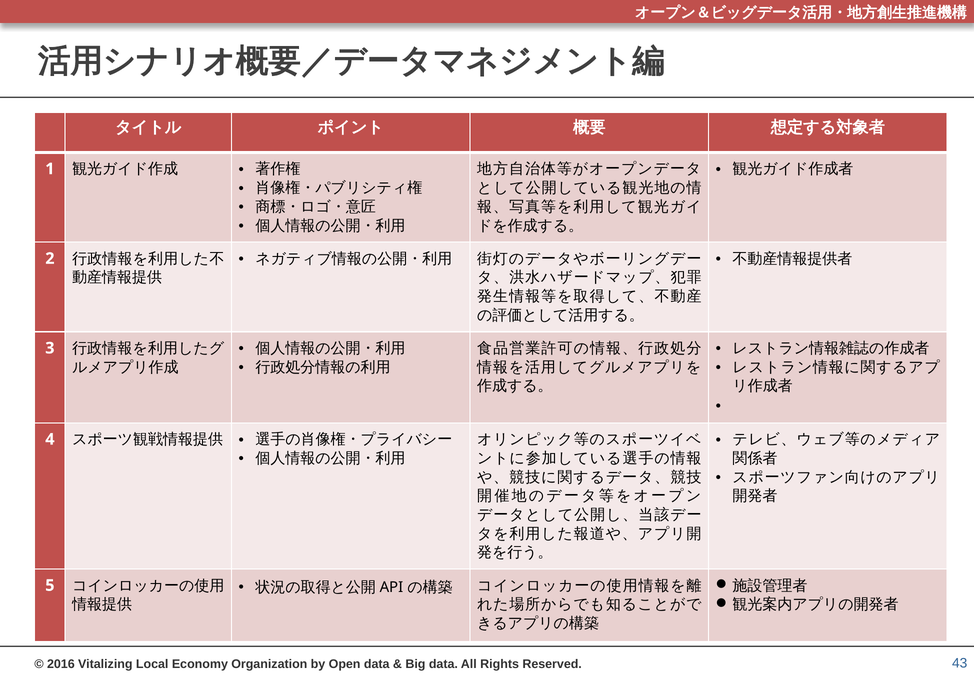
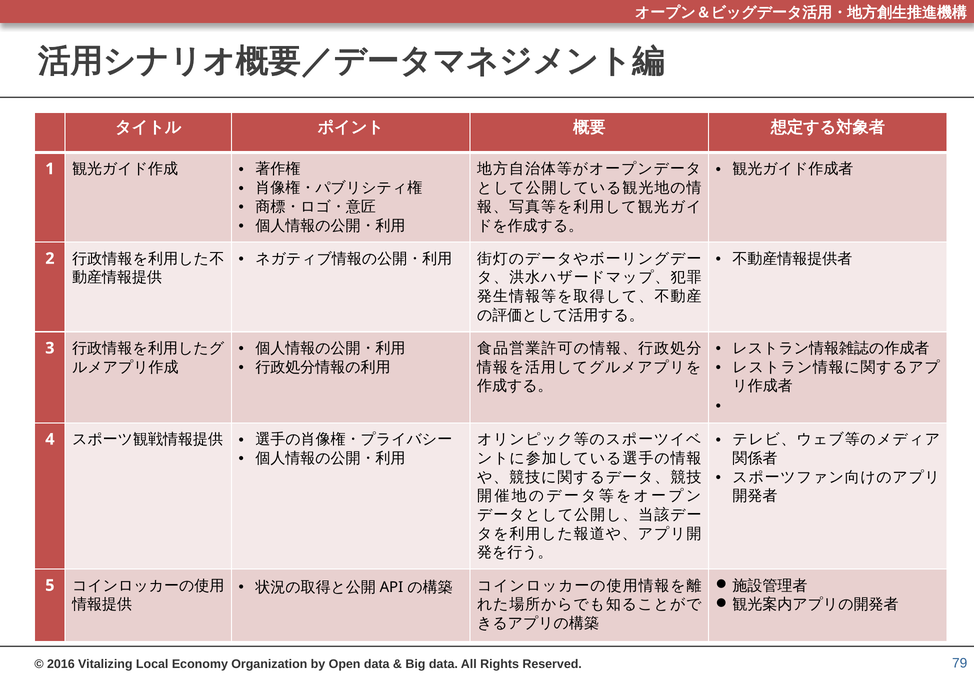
43: 43 -> 79 (960, 664)
